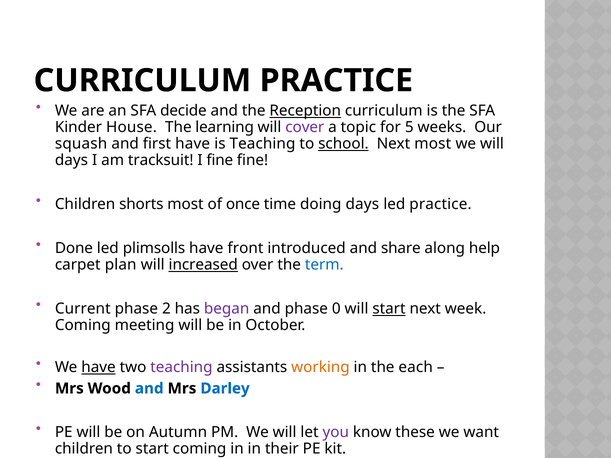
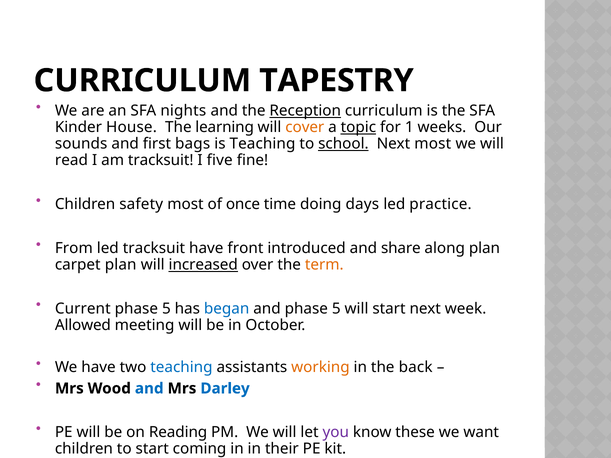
PRACTICE: PRACTICE -> TAPESTRY (336, 81)
decide: decide -> nights (183, 111)
cover colour: purple -> orange (305, 128)
topic underline: none -> present (358, 128)
5: 5 -> 1 (409, 128)
squash: squash -> sounds (81, 144)
first have: have -> bags (193, 144)
days: days -> read (71, 161)
I fine: fine -> five (220, 161)
shorts: shorts -> safety (141, 204)
Done: Done -> From (74, 248)
led plimsolls: plimsolls -> tracksuit (154, 248)
along help: help -> plan (484, 248)
term colour: blue -> orange (324, 265)
2: 2 -> 5 (166, 309)
began colour: purple -> blue (227, 309)
and phase 0: 0 -> 5 (336, 309)
start underline: present -> none (389, 309)
Coming: Coming -> Allowed (83, 325)
have underline: present -> none (99, 368)
teaching colour: purple -> blue (181, 368)
each: each -> back (416, 368)
Autumn: Autumn -> Reading (178, 433)
